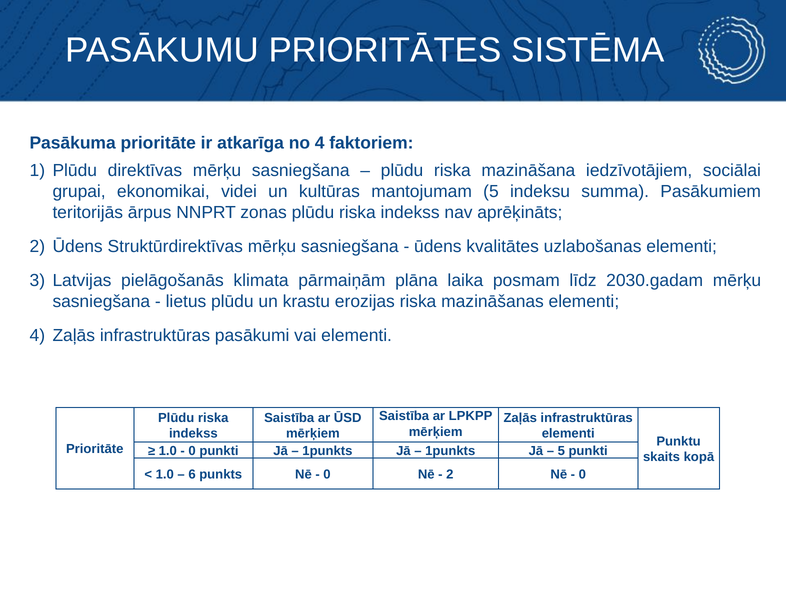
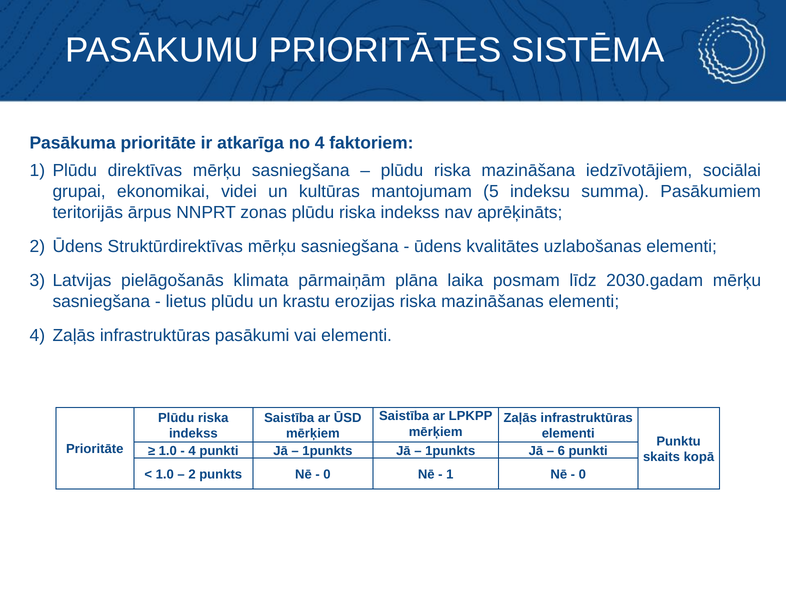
0: 0 -> 4 (192, 451)
5: 5 -> 6 (561, 451)
6: 6 -> 2 (192, 475)
2: 2 -> 1 (450, 475)
